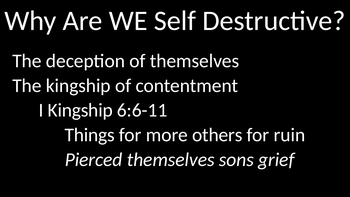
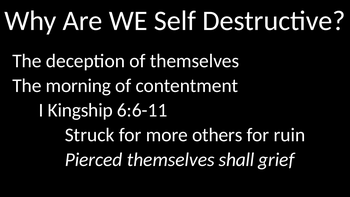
The kingship: kingship -> morning (78, 86)
Things: Things -> Struck (90, 135)
sons: sons -> shall (236, 160)
